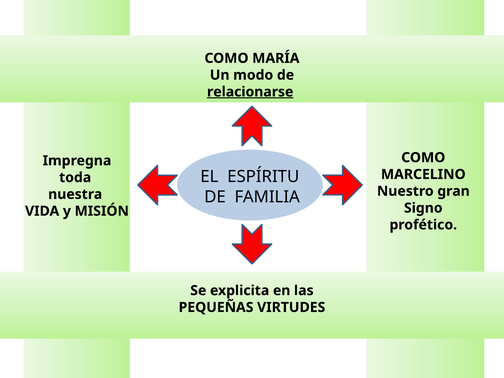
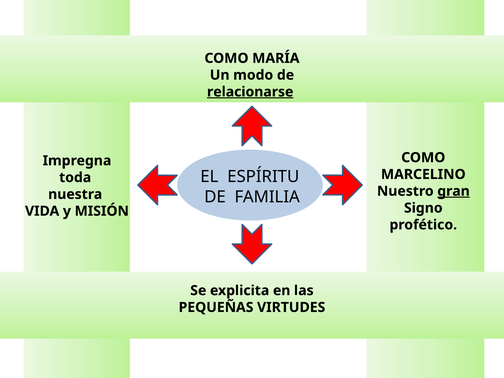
gran underline: none -> present (454, 191)
